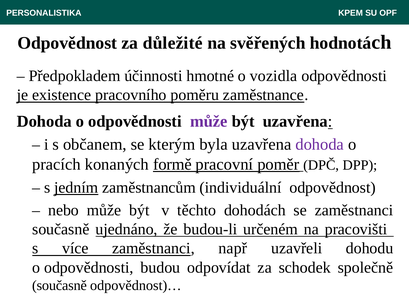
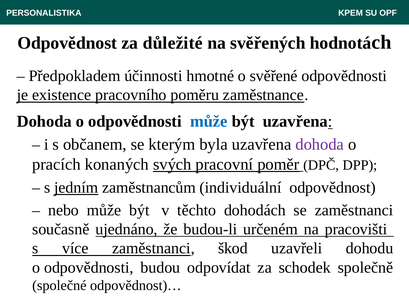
vozidla: vozidla -> svěřené (274, 76)
může colour: purple -> blue (209, 121)
formě: formě -> svých (172, 164)
např: např -> škod (233, 248)
současně: současně -> společné (59, 285)
